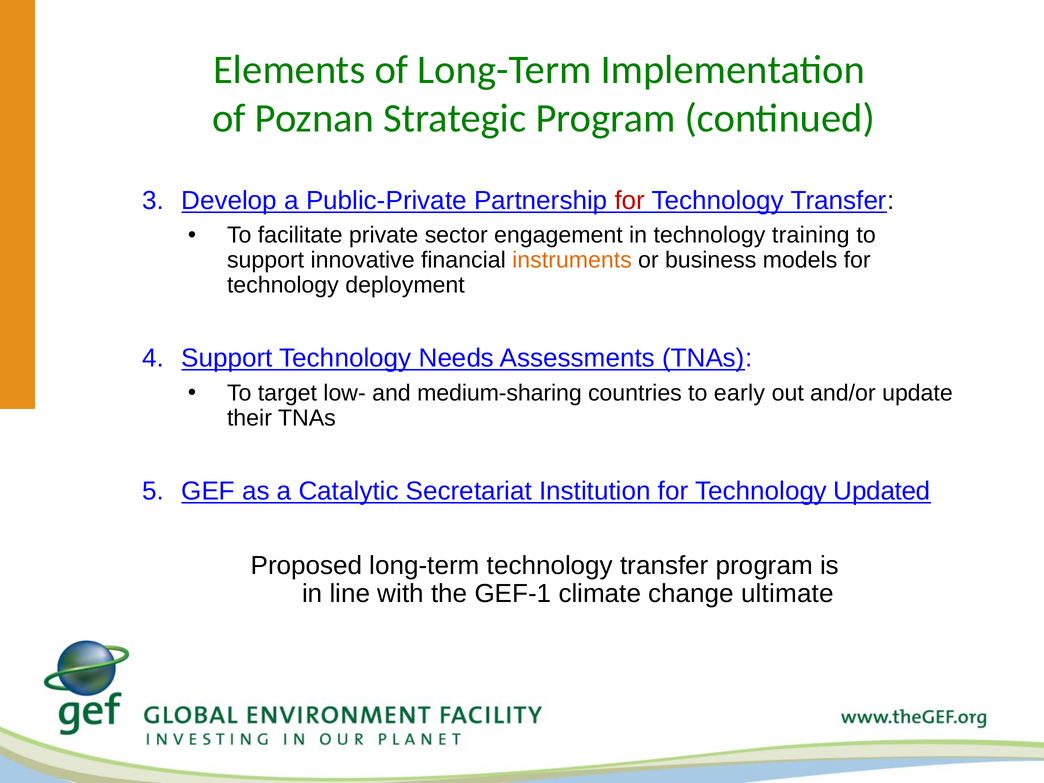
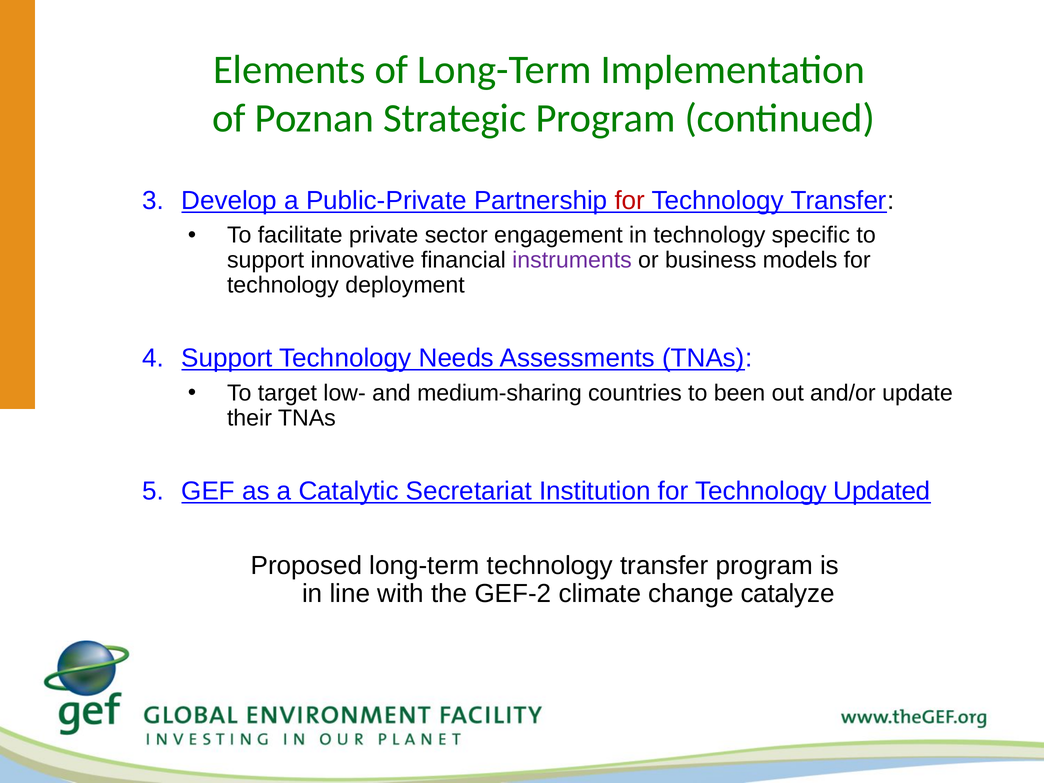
training: training -> specific (811, 235)
instruments colour: orange -> purple (572, 260)
early: early -> been (740, 393)
GEF-1: GEF-1 -> GEF-2 (513, 594)
ultimate: ultimate -> catalyze (788, 594)
